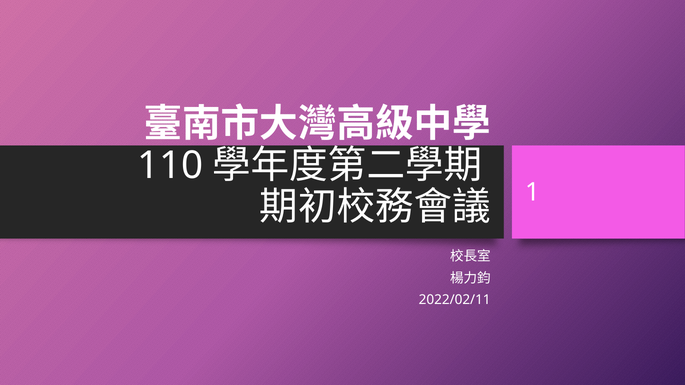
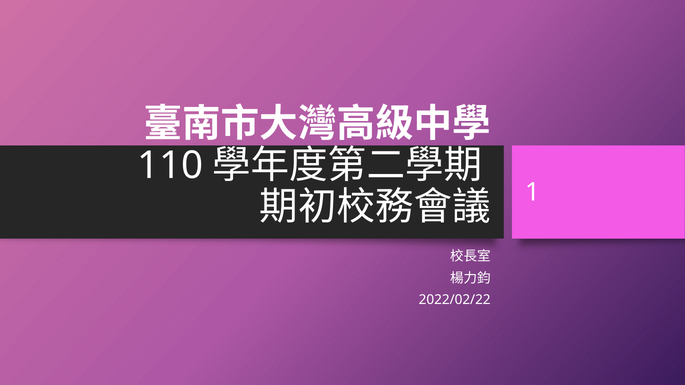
2022/02/11: 2022/02/11 -> 2022/02/22 (455, 300)
